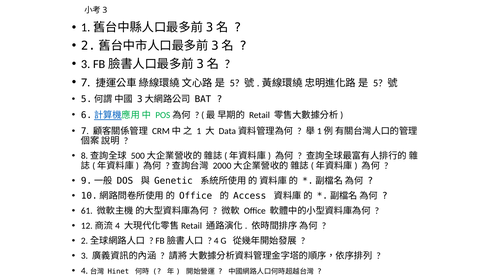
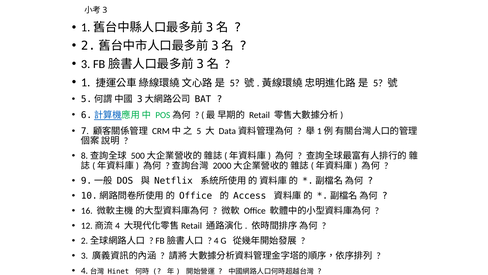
7: 7 -> 1 (86, 82)
1: 1 -> 5 (199, 131)
Genetic: Genetic -> Netflix (173, 181)
61: 61 -> 16 (87, 210)
